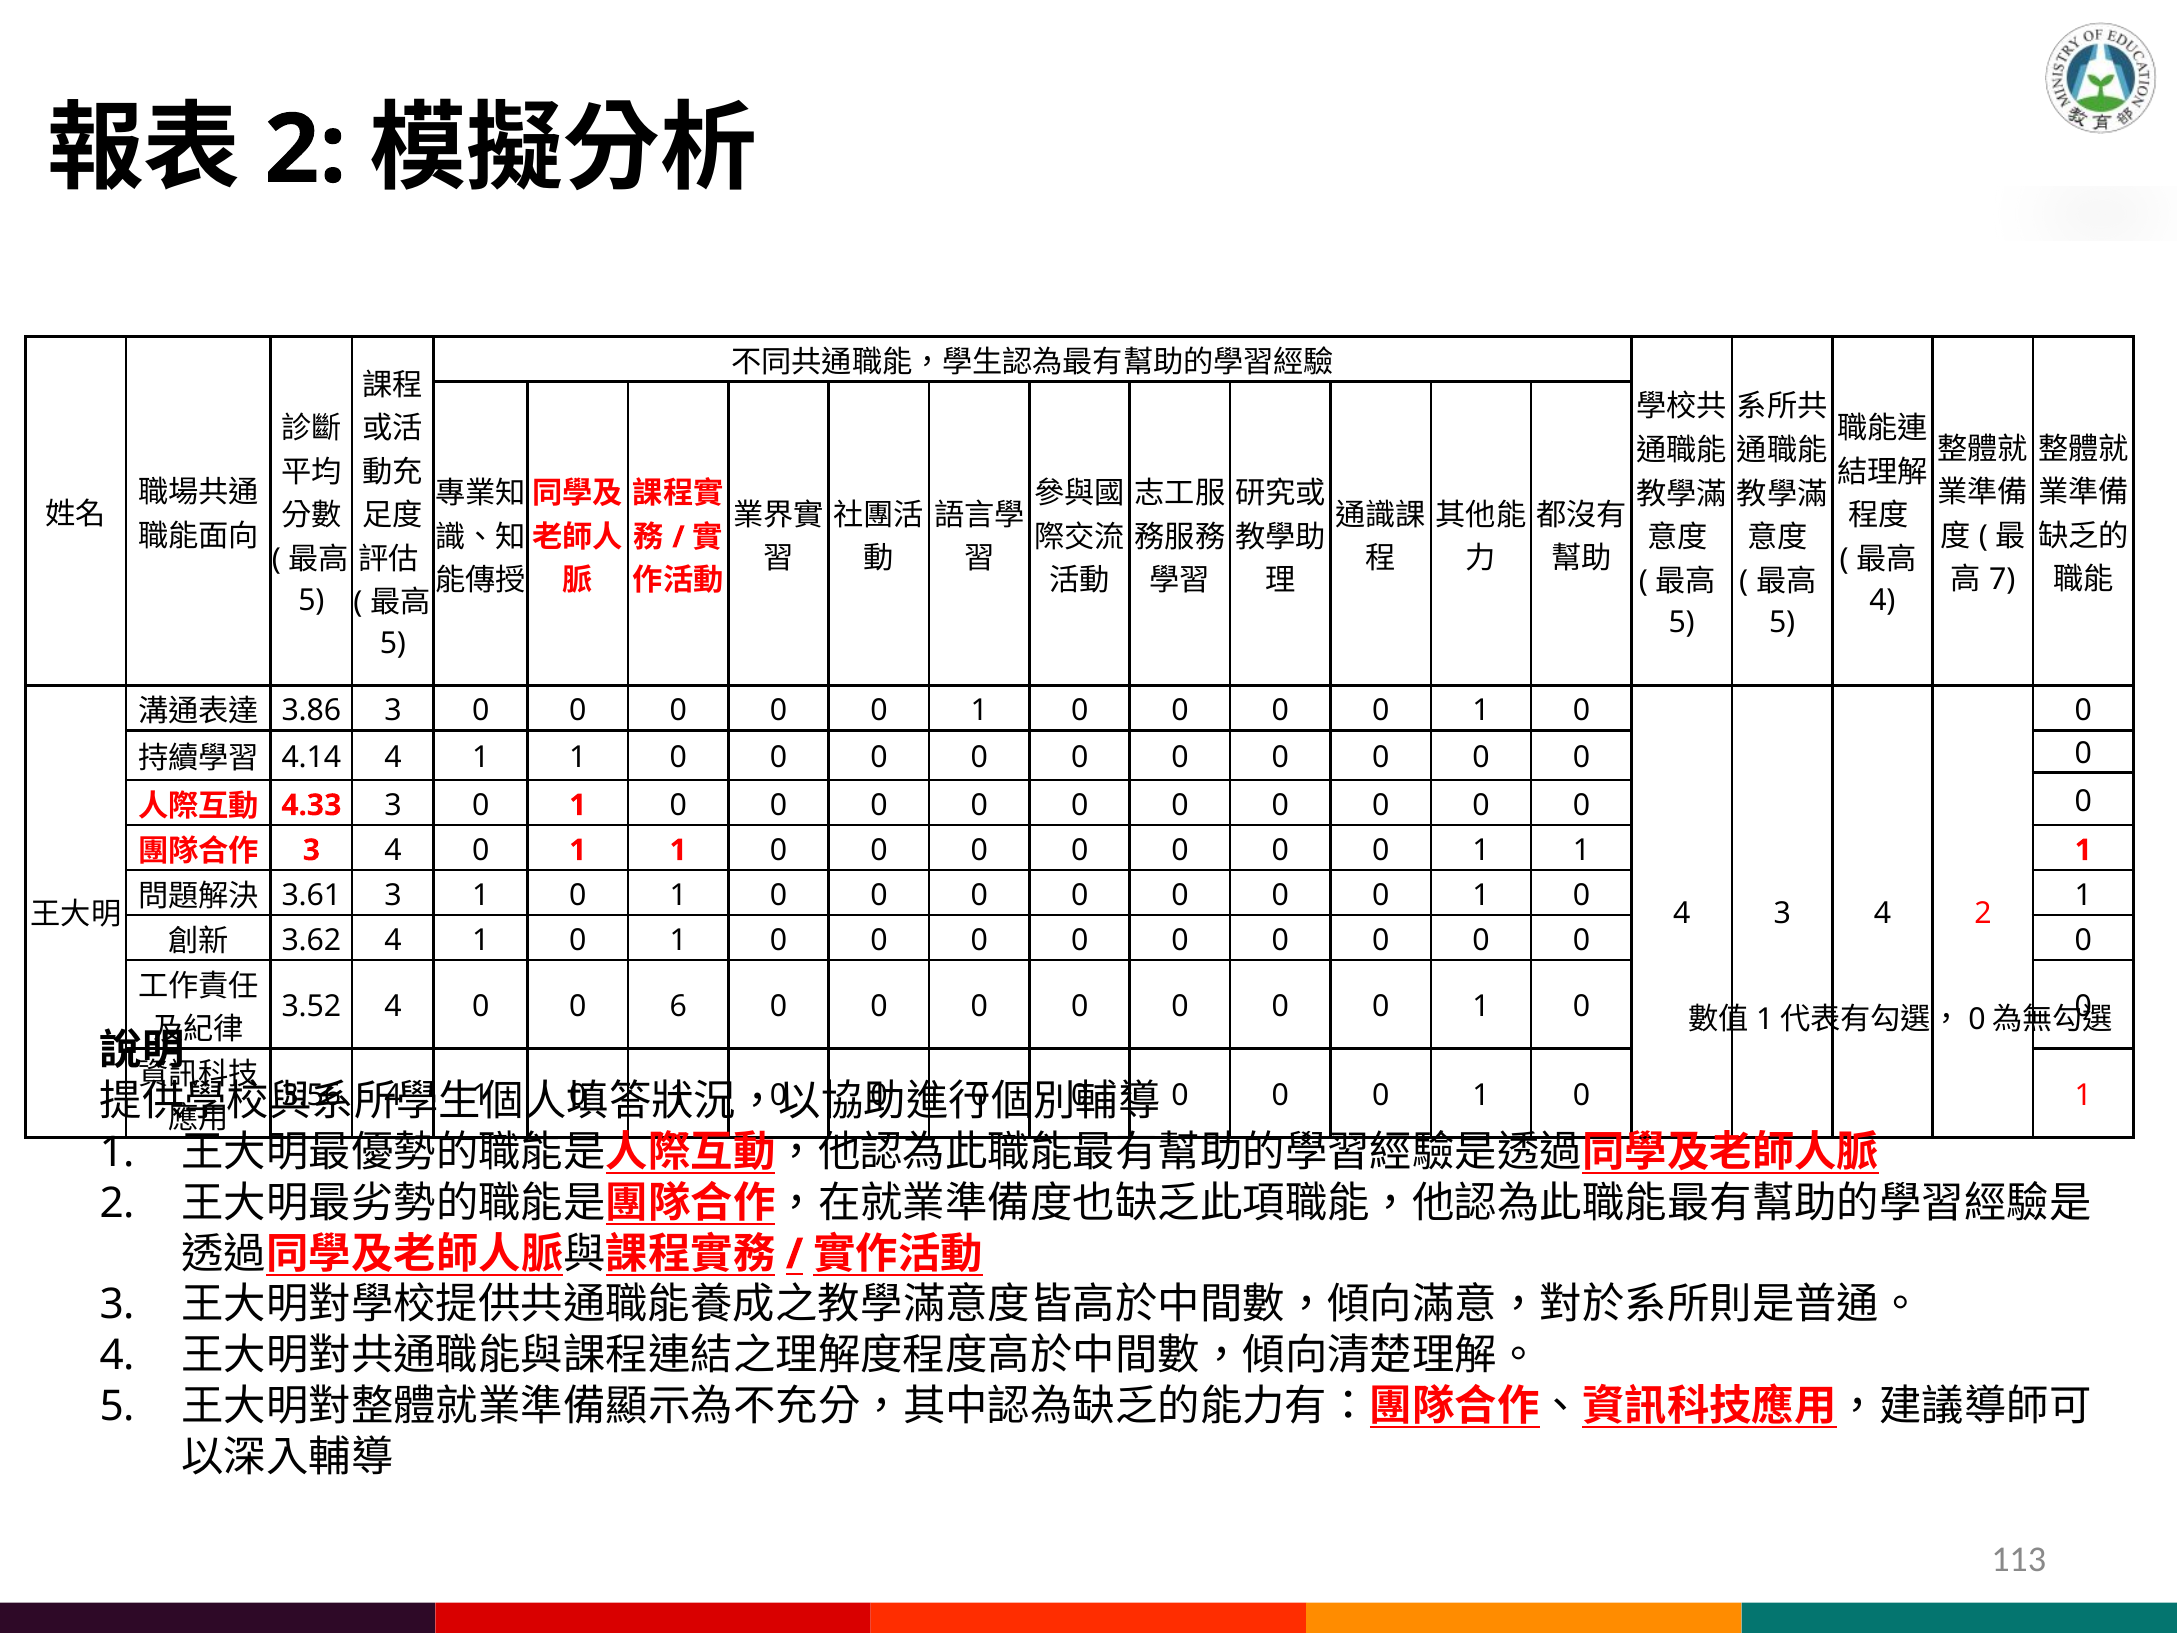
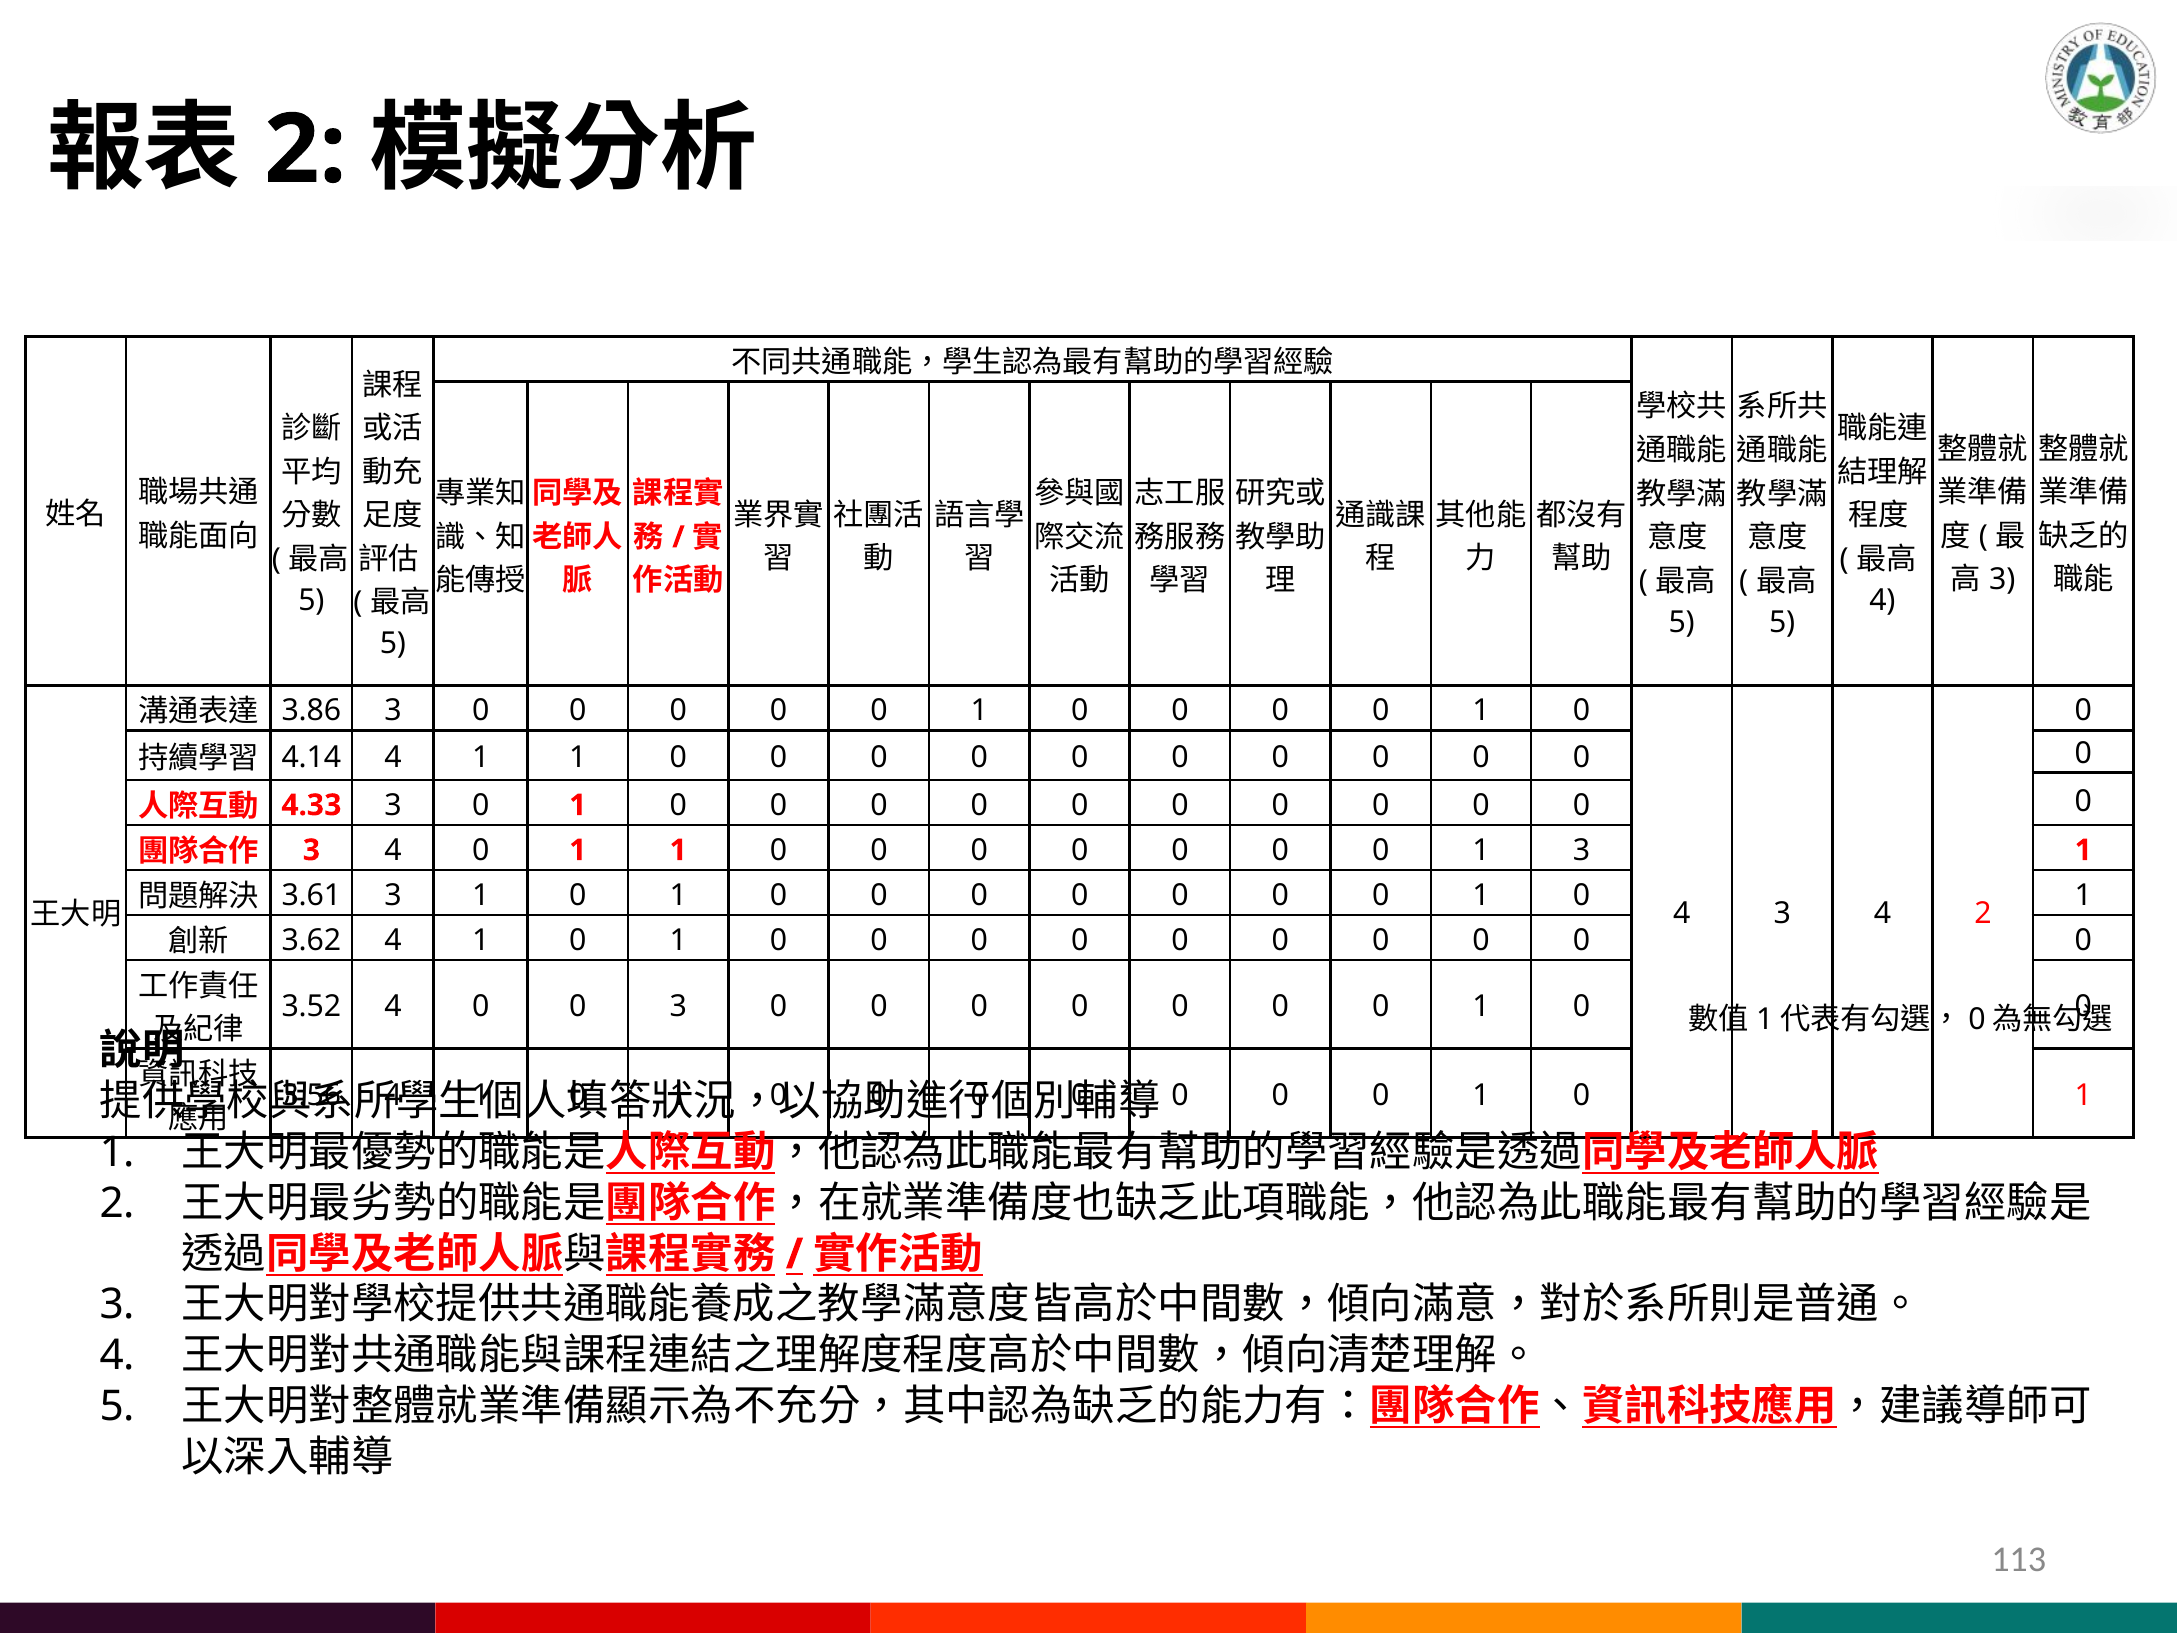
7: 7 -> 3 (2002, 580)
0 0 1 1: 1 -> 3 (1581, 850)
0 6: 6 -> 3 (678, 1007)
